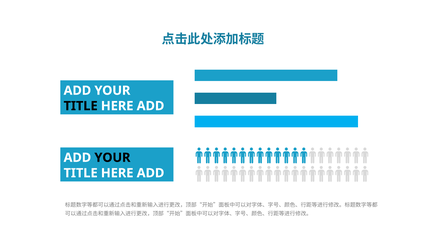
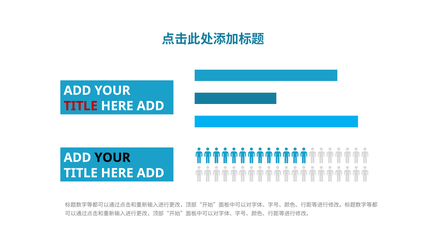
TITLE colour: black -> red (81, 106)
